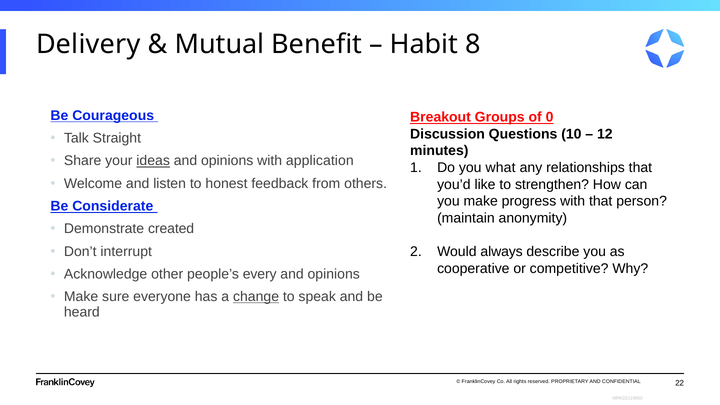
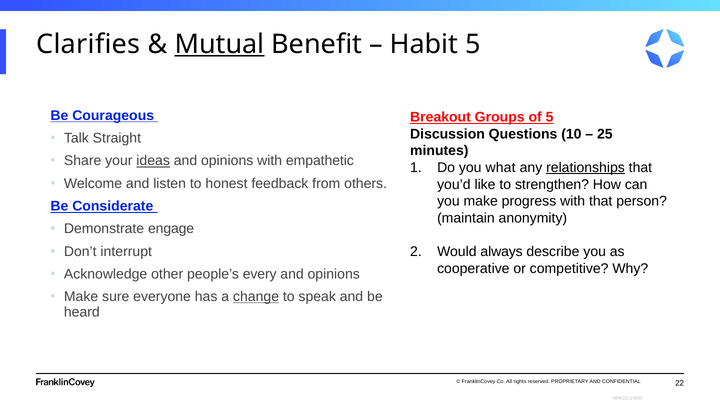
Delivery: Delivery -> Clarifies (88, 44)
Mutual underline: none -> present (220, 44)
Habit 8: 8 -> 5 (473, 44)
of 0: 0 -> 5 (550, 117)
12: 12 -> 25 (605, 134)
application: application -> empathetic (320, 161)
relationships underline: none -> present (585, 168)
created: created -> engage (171, 229)
